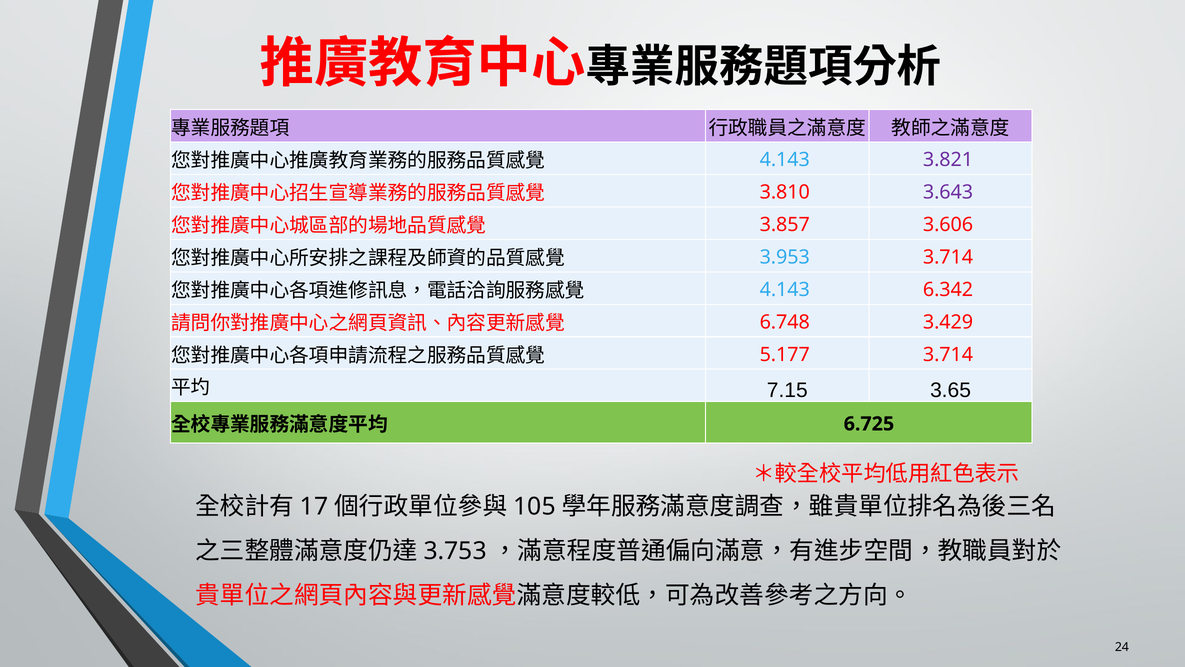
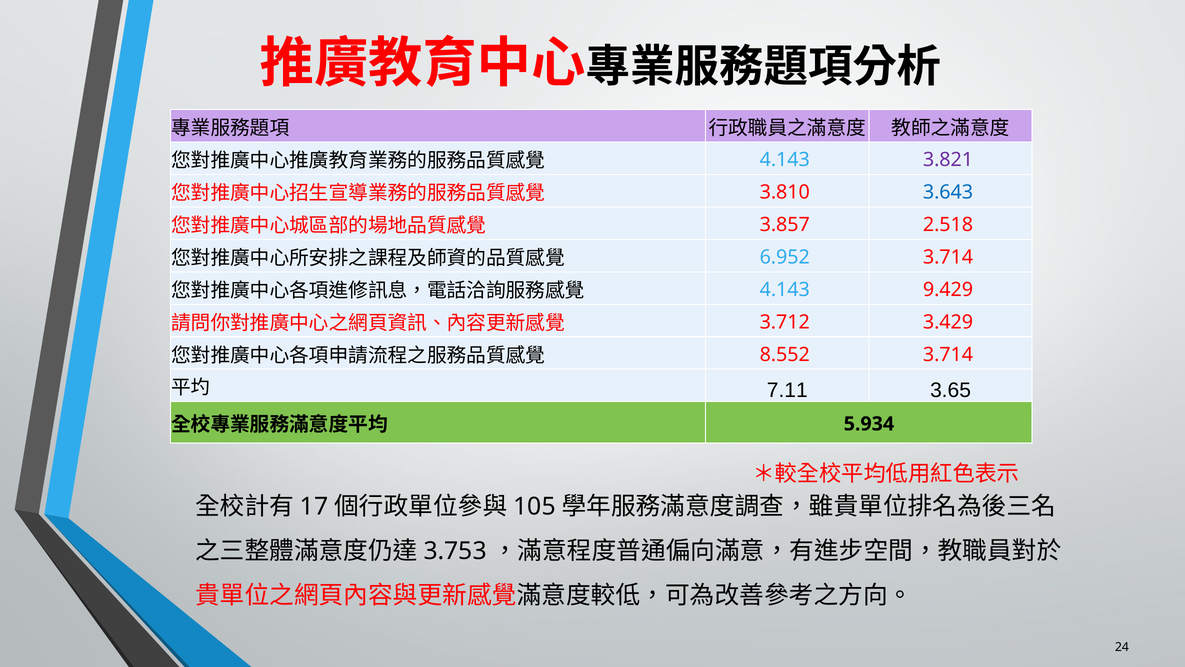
3.643 colour: purple -> blue (948, 192)
3.606: 3.606 -> 2.518 (948, 225)
3.953: 3.953 -> 6.952 (785, 257)
6.342: 6.342 -> 9.429 (948, 289)
6.748: 6.748 -> 3.712 (785, 322)
5.177: 5.177 -> 8.552 (785, 354)
7.15: 7.15 -> 7.11 (787, 390)
6.725: 6.725 -> 5.934 (869, 424)
